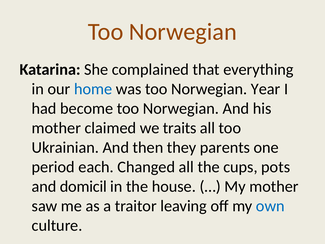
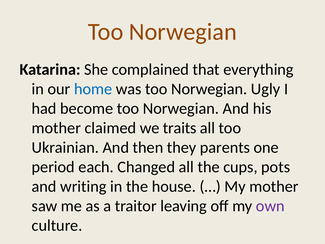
Year: Year -> Ugly (266, 89)
domicil: domicil -> writing (83, 186)
own colour: blue -> purple (270, 206)
